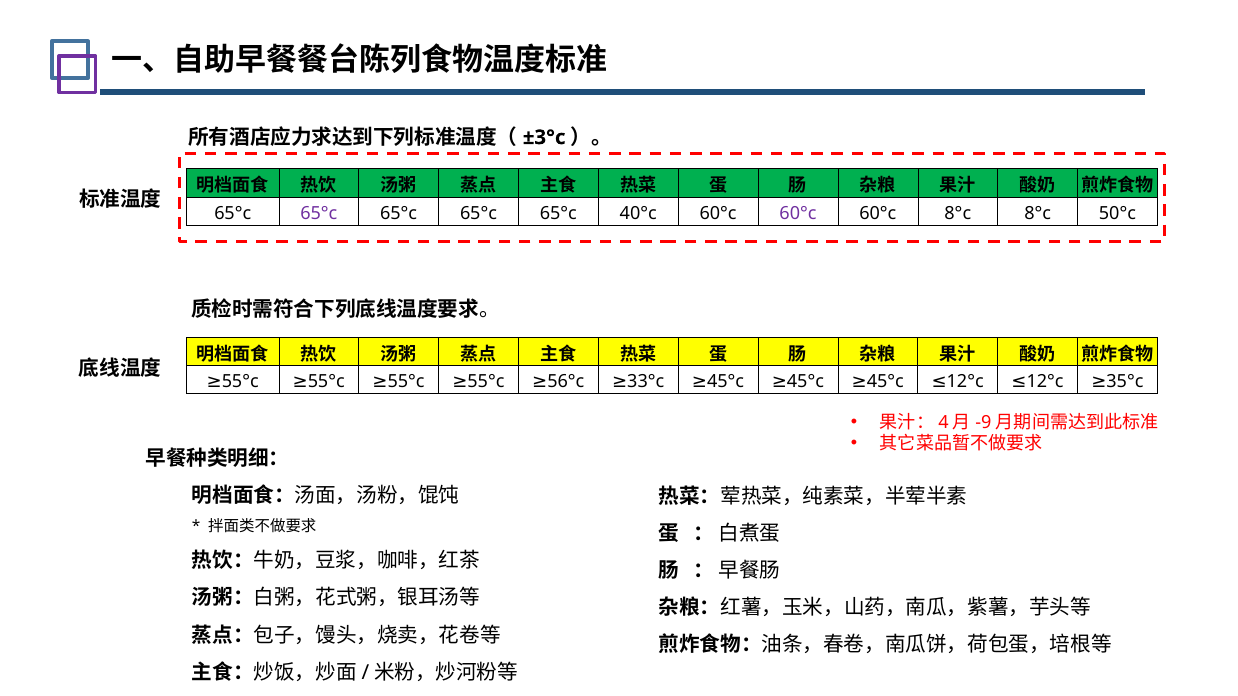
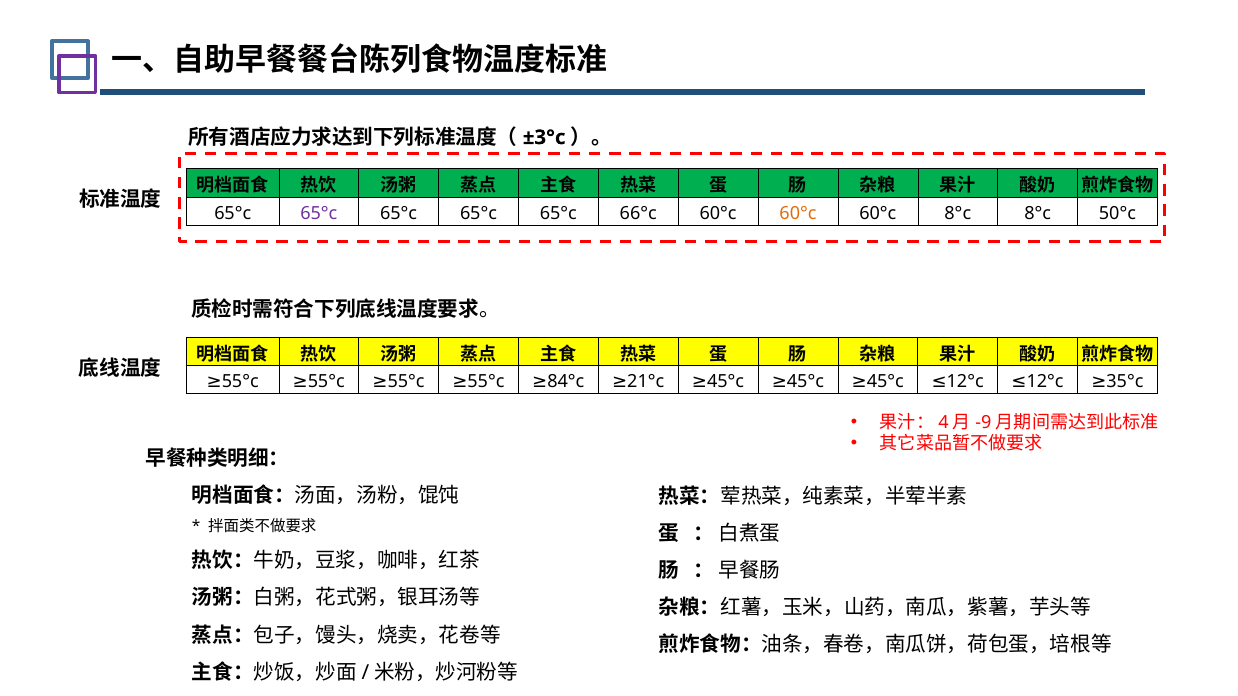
40°c: 40°c -> 66°c (638, 213)
60°c colour: purple -> orange (798, 213)
56°c: 56°c -> 84°c (566, 382)
33°c: 33°c -> 21°c (646, 382)
